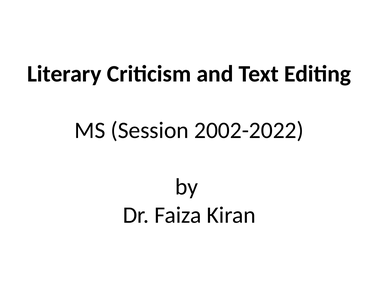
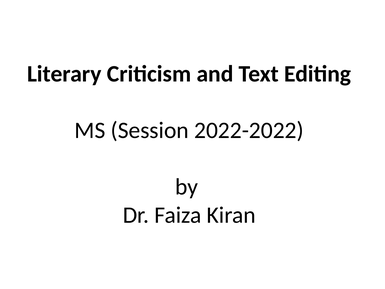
2002-2022: 2002-2022 -> 2022-2022 (249, 130)
